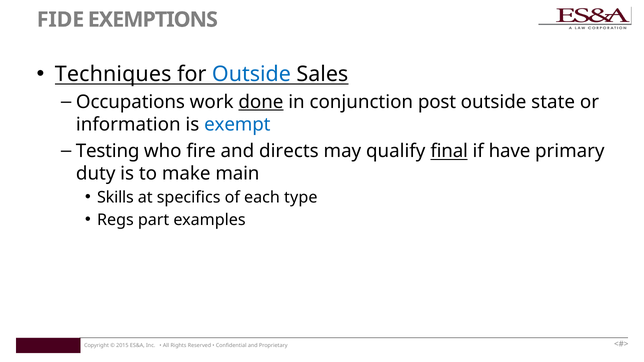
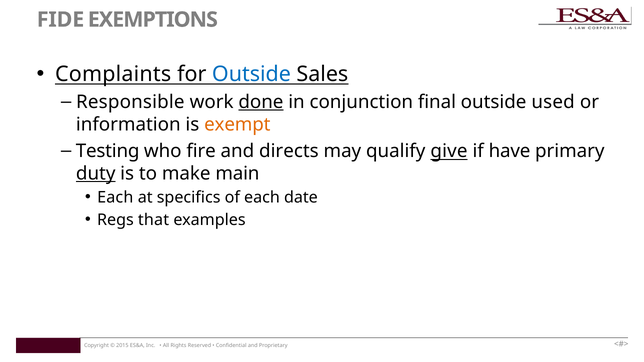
Techniques: Techniques -> Complaints (113, 74)
Occupations: Occupations -> Responsible (130, 102)
post: post -> final (437, 102)
state: state -> used (553, 102)
exempt colour: blue -> orange (237, 125)
final: final -> give (449, 151)
duty underline: none -> present (96, 174)
Skills: Skills -> Each (115, 198)
type: type -> date (301, 198)
part: part -> that (154, 220)
